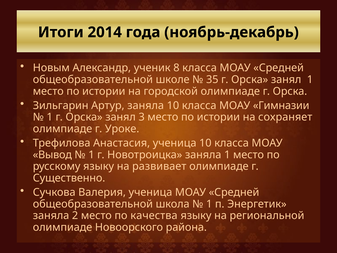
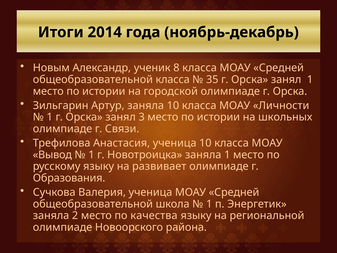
общеобразовательной школе: школе -> класса (173, 79)
Гимназии: Гимназии -> Личности (281, 105)
сохраняет: сохраняет -> школьных (285, 117)
Уроке: Уроке -> Связи (122, 129)
Существенно: Существенно -> Образования (69, 178)
